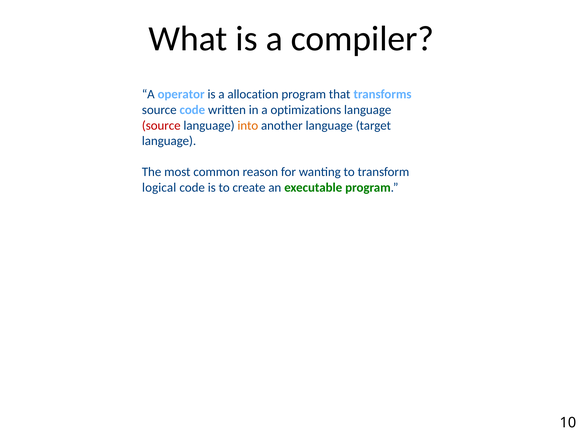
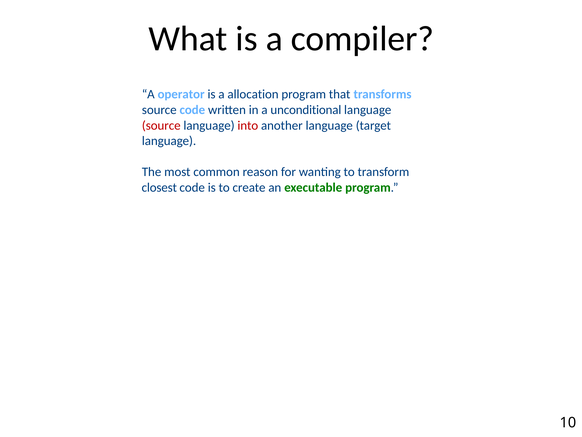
optimizations: optimizations -> unconditional (306, 110)
into colour: orange -> red (248, 125)
logical: logical -> closest (159, 187)
